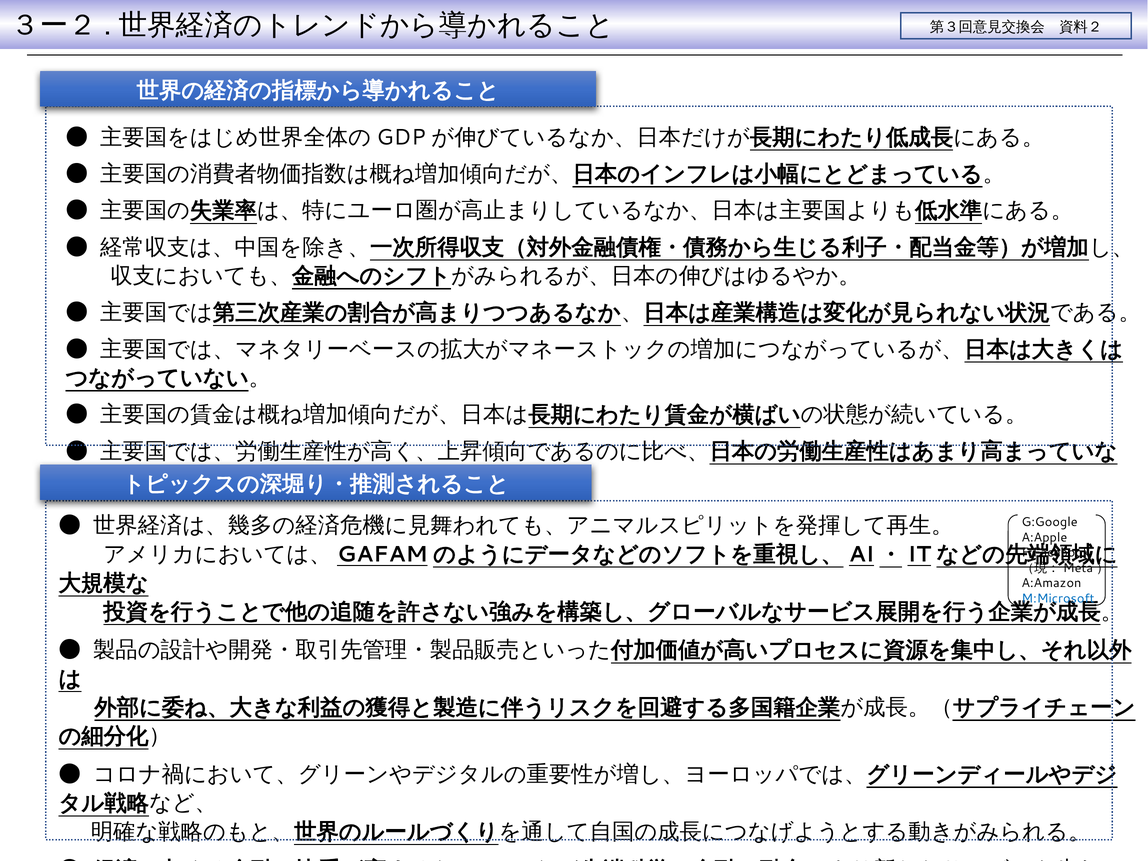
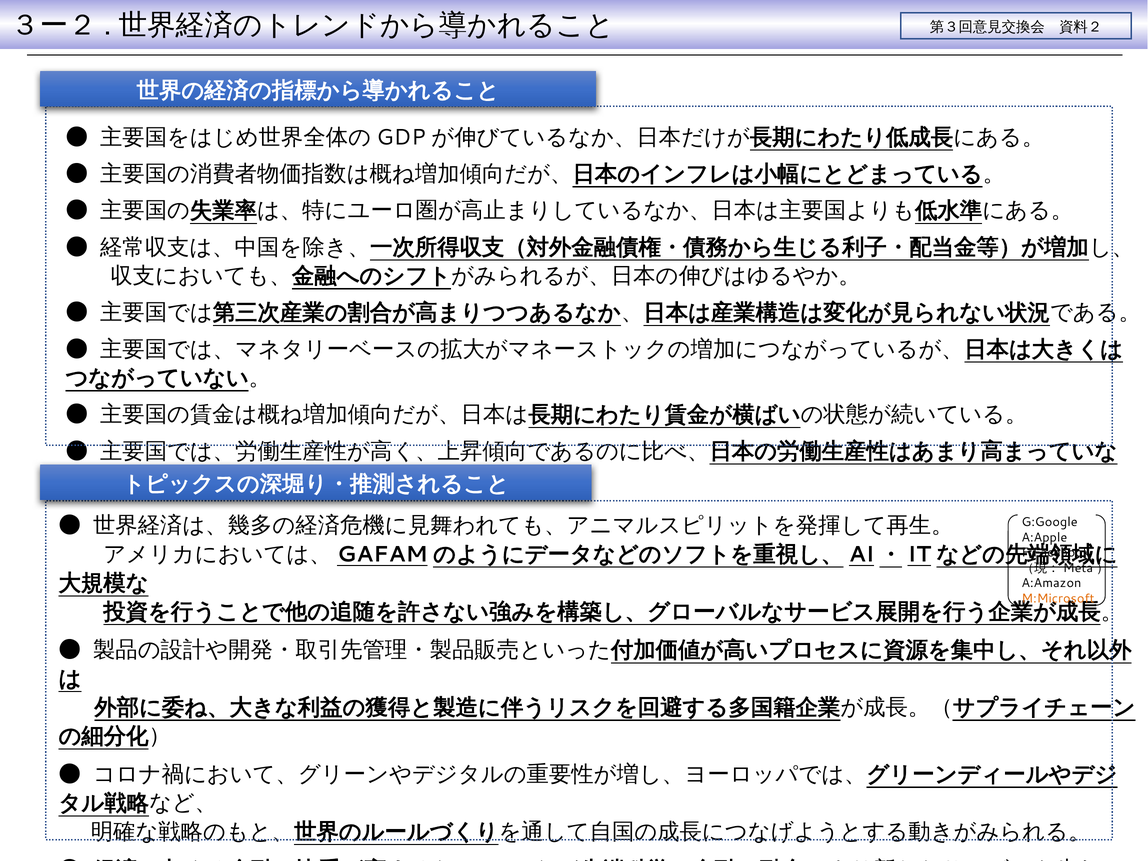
M:Microsoft colour: blue -> orange (1058, 598)
